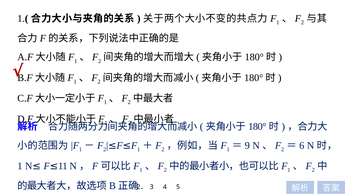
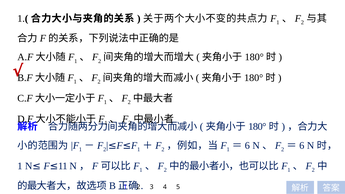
9: 9 -> 6 (247, 146)
